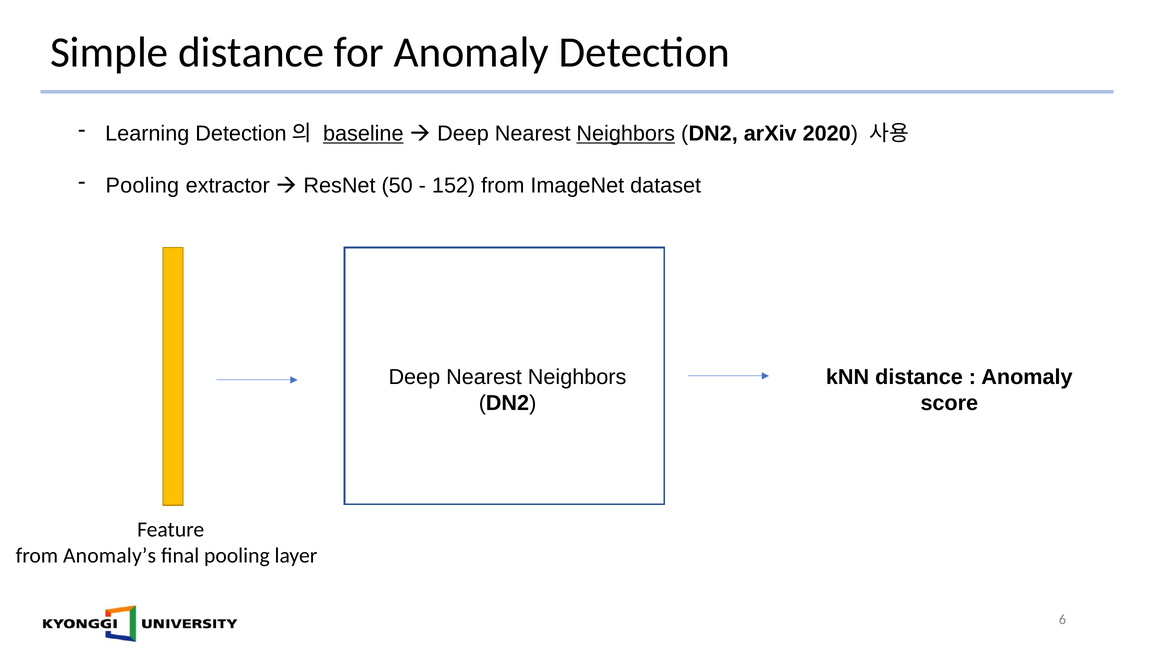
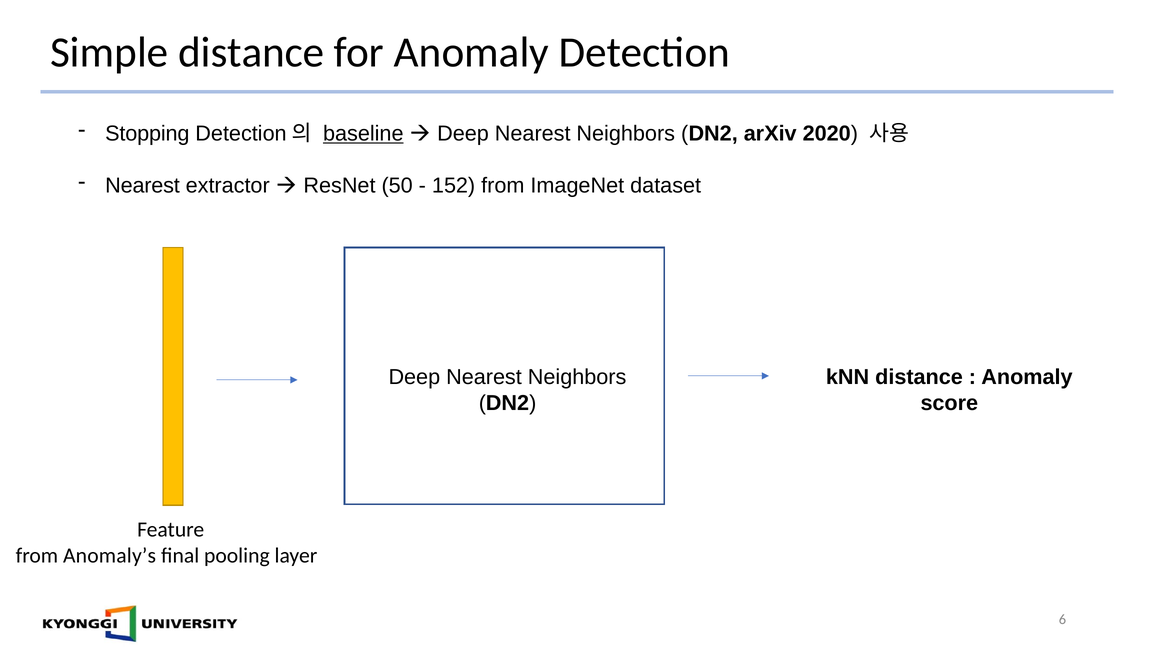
Learning: Learning -> Stopping (147, 134)
Neighbors underline: present -> none (626, 134)
Pooling: Pooling -> Nearest (143, 186)
